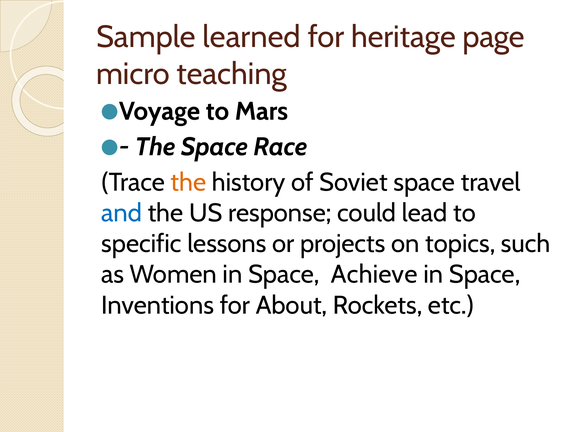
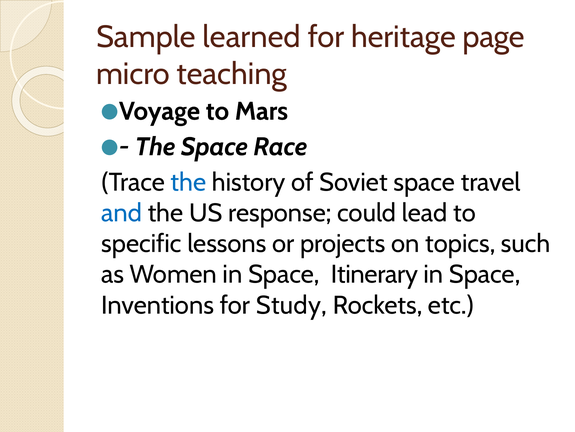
the colour: orange -> blue (188, 182)
Achieve: Achieve -> Itinerary (374, 274)
About: About -> Study (291, 305)
